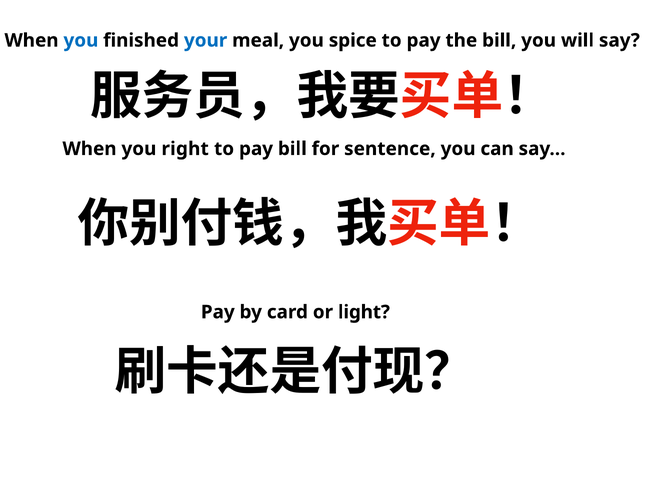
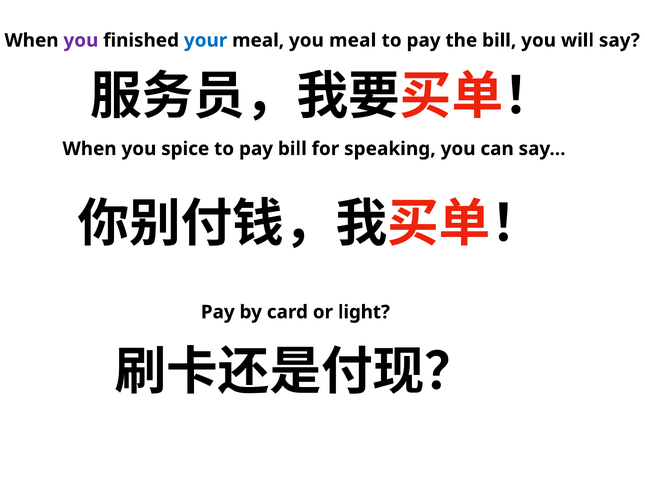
you colour: blue -> purple (81, 40)
you spice: spice -> meal (353, 40)
right: right -> spice (185, 149)
sentence: sentence -> speaking (390, 149)
